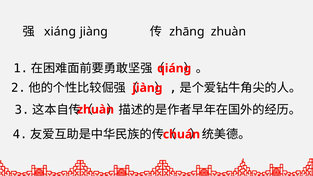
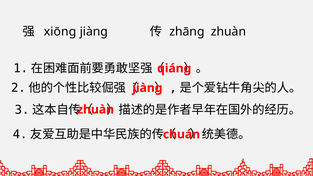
xiáng: xiáng -> xiōng (60, 32)
